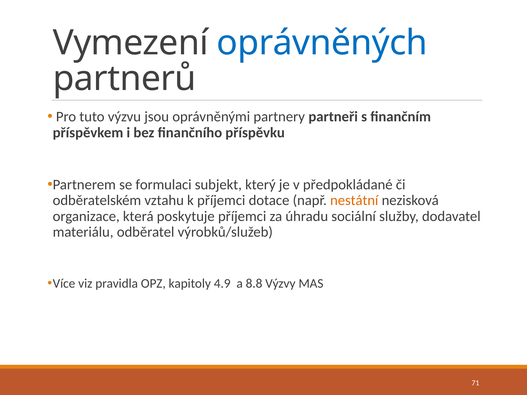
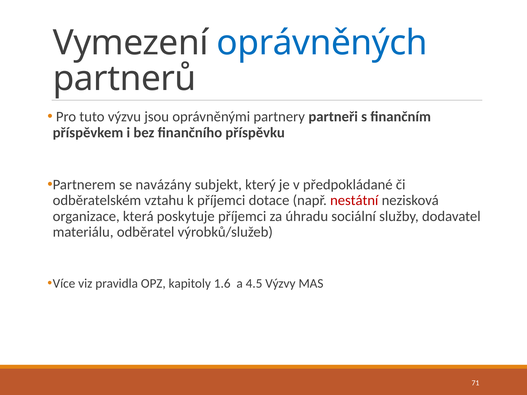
formulaci: formulaci -> navázány (163, 185)
nestátní colour: orange -> red (354, 201)
4.9: 4.9 -> 1.6 (222, 284)
8.8: 8.8 -> 4.5 (254, 284)
